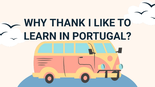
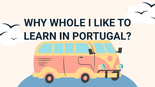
THANK: THANK -> WHOLE (67, 23)
